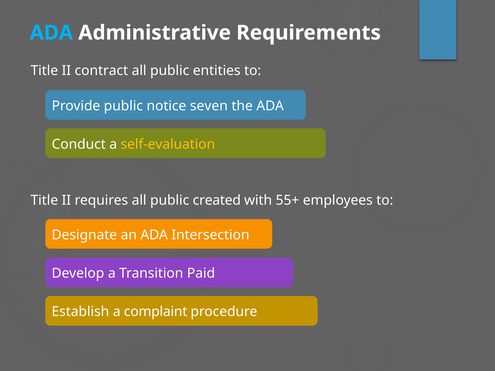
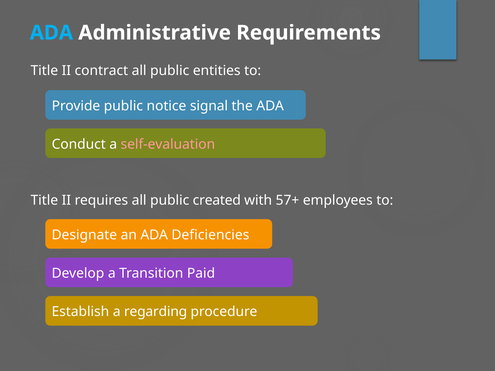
seven: seven -> signal (209, 106)
self-evaluation colour: yellow -> pink (168, 144)
55+: 55+ -> 57+ (287, 200)
Intersection: Intersection -> Deficiencies (210, 235)
complaint: complaint -> regarding (156, 312)
